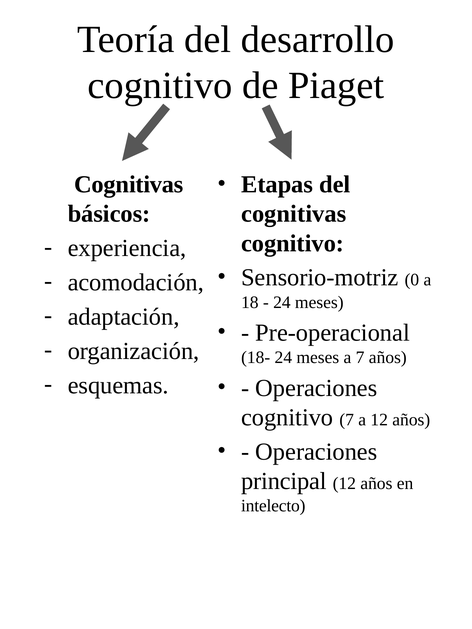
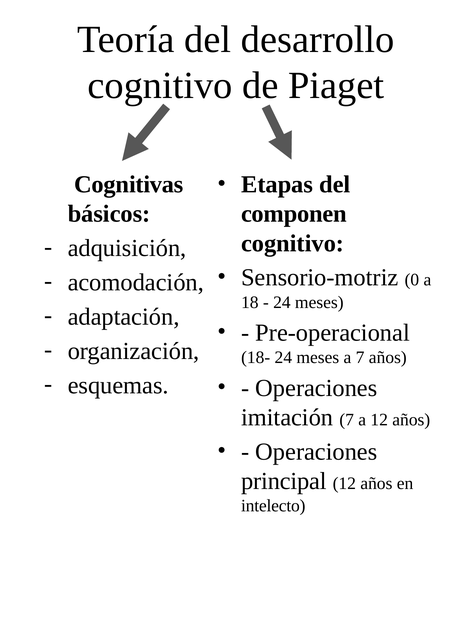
cognitivas: cognitivas -> componen (294, 214)
experiencia: experiencia -> adquisición (127, 248)
cognitivo: cognitivo -> imitación (287, 418)
